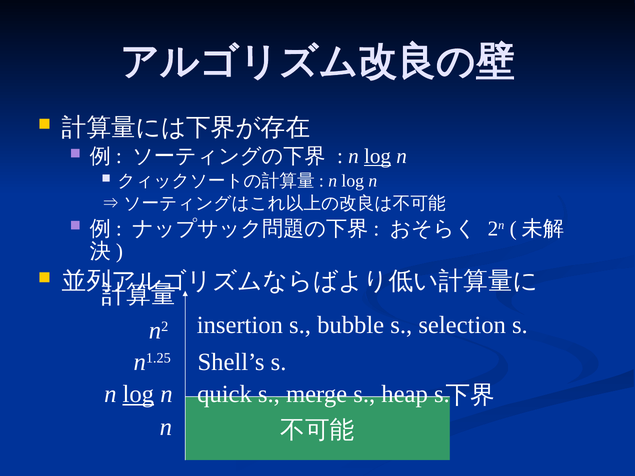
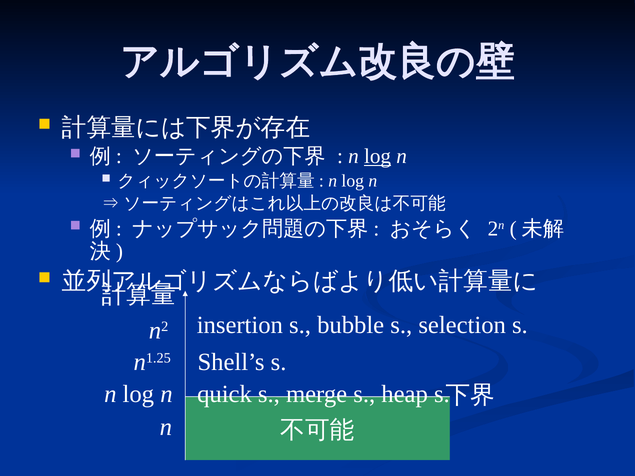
log underline: present -> none (138, 394)
